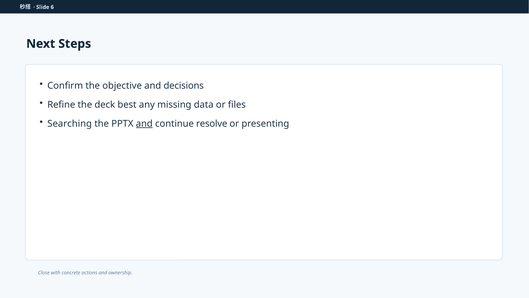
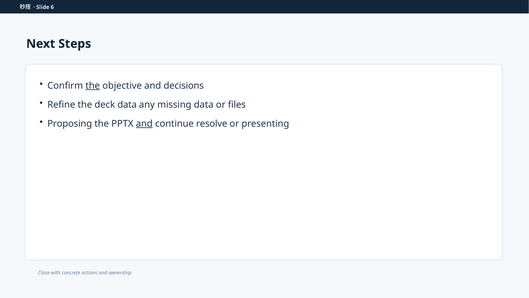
the underline: none -> present (93, 86)
deck best: best -> data (127, 105)
Searching: Searching -> Proposing (70, 124)
